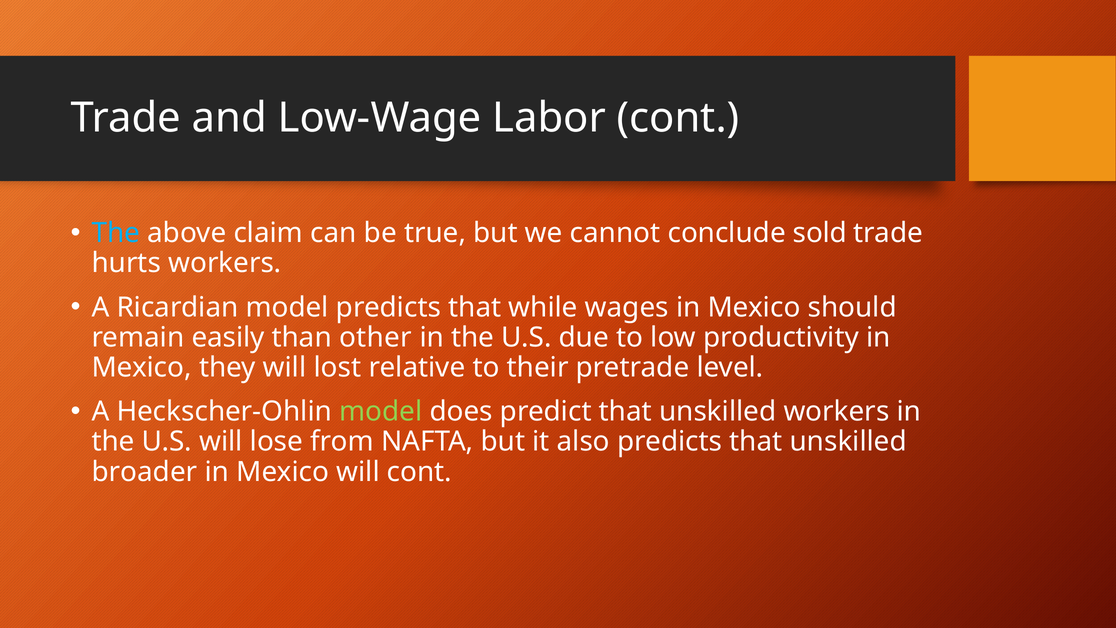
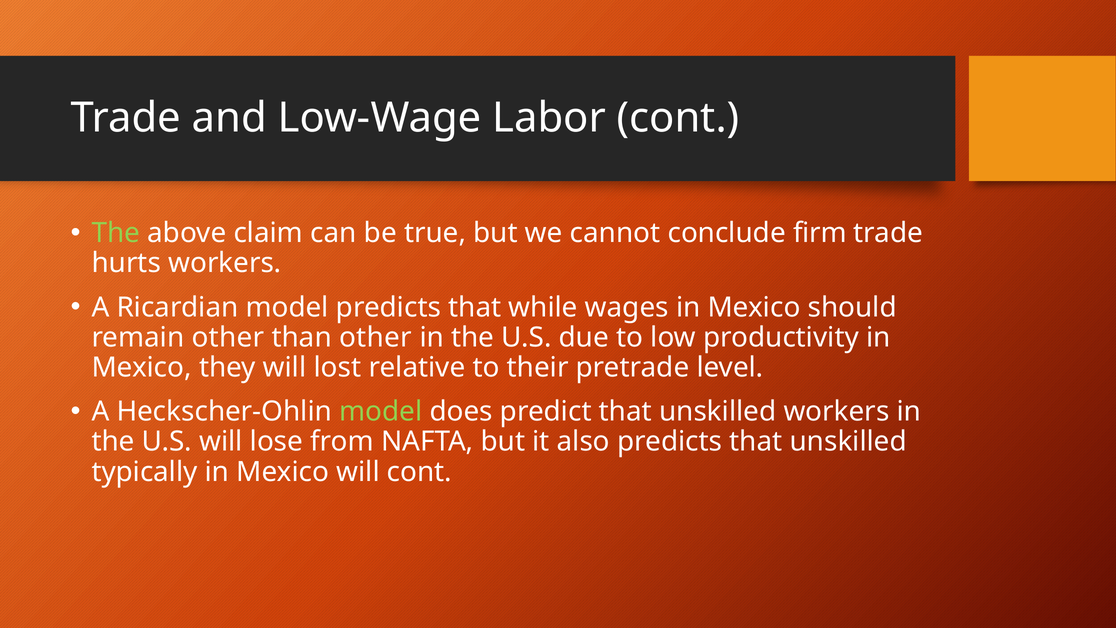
The colour: light blue -> light green (116, 233)
sold: sold -> firm (820, 233)
remain easily: easily -> other (228, 337)
broader: broader -> typically (145, 472)
